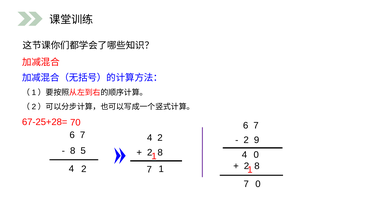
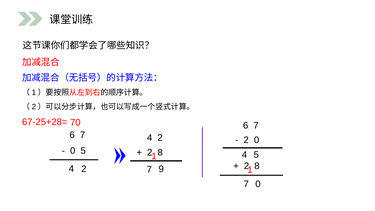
2 9: 9 -> 0 (257, 140)
8: 8 -> 0 (73, 151)
1 0: 0 -> 5 (256, 155)
4 1: 1 -> 9 (161, 169)
